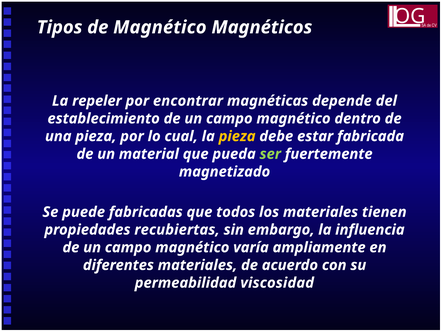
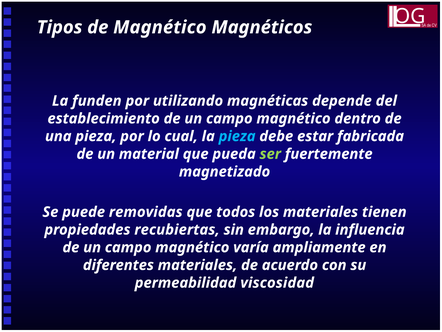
repeler: repeler -> funden (97, 101)
encontrar: encontrar -> utilizando (188, 101)
pieza colour: yellow -> light blue (237, 136)
fabricadas: fabricadas -> removidas (146, 212)
